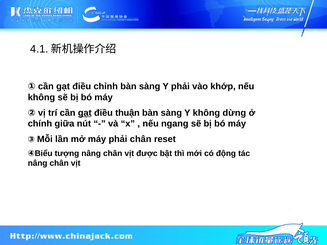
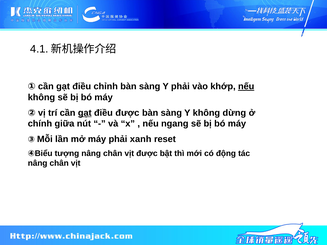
nếu underline: none -> present (246, 87)
điều thuận: thuận -> được (127, 113)
phải chân: chân -> xanh (141, 139)
